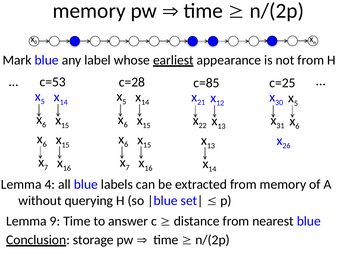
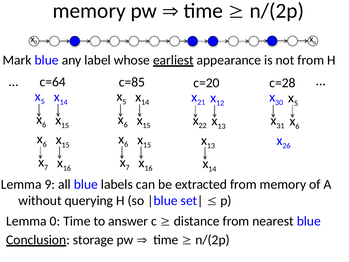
c=53: c=53 -> c=64 (53, 82)
c=28: c=28 -> c=85 (132, 82)
c=85: c=85 -> c=20 (206, 83)
c=25: c=25 -> c=28 (282, 83)
4: 4 -> 9 (50, 184)
Lemma 9: 9 -> 0 (55, 221)
